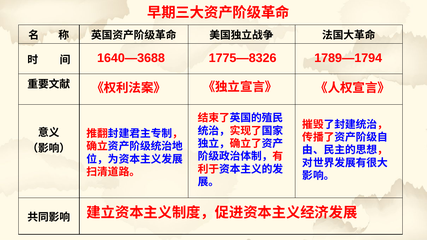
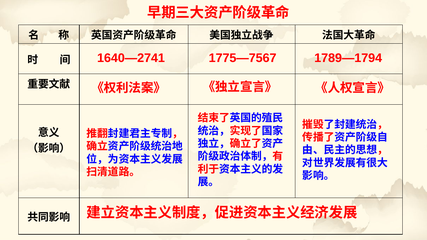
1640—3688: 1640—3688 -> 1640—2741 (131, 58)
1775—8326: 1775—8326 -> 1775—7567 (243, 58)
